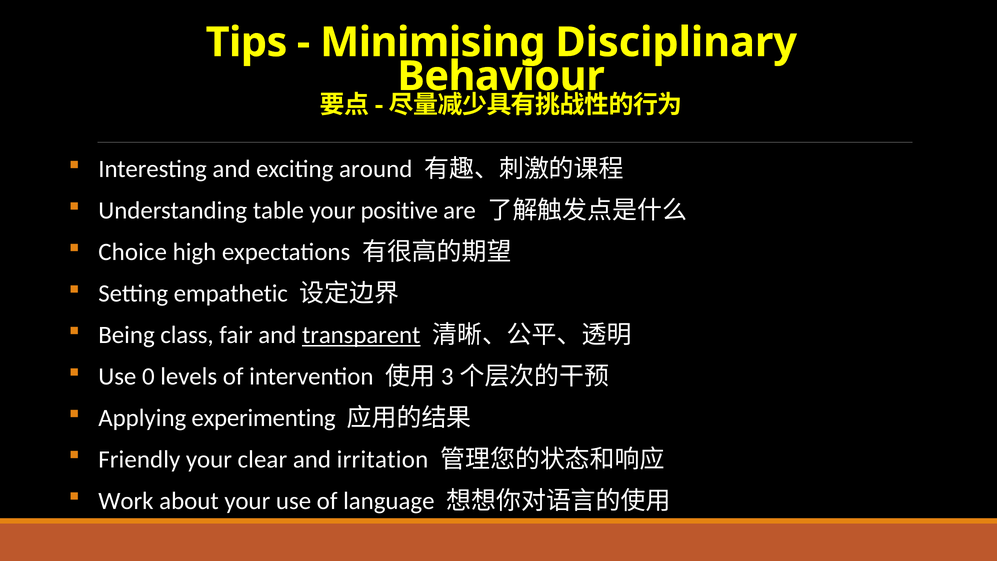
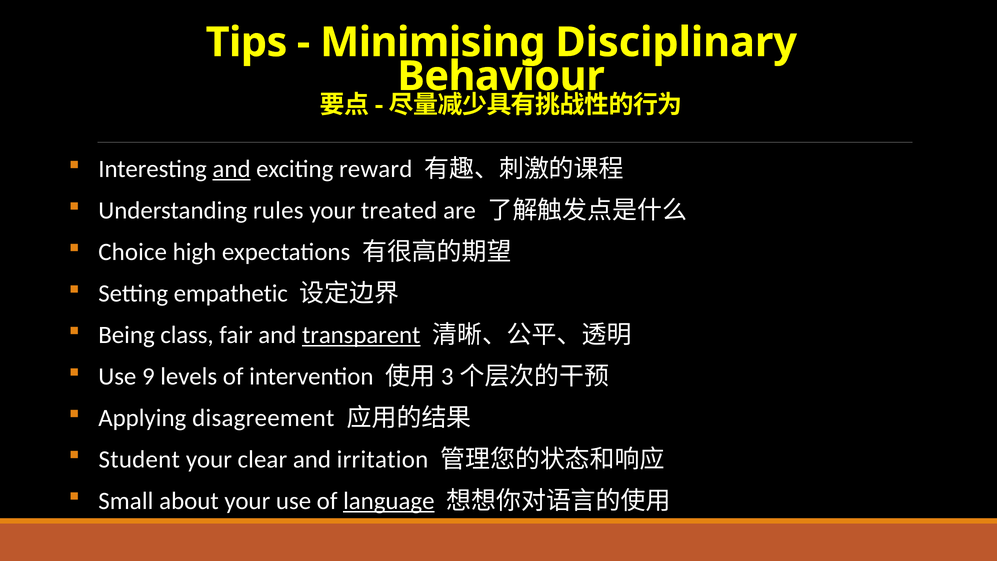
and underline: none -> present (232, 169)
around: around -> reward (376, 169)
table: table -> rules (278, 211)
positive: positive -> treated (399, 211)
0: 0 -> 9 (148, 376)
experimenting: experimenting -> disagreement (263, 418)
Friendly: Friendly -> Student (139, 459)
Work: Work -> Small (126, 501)
language underline: none -> present (389, 501)
